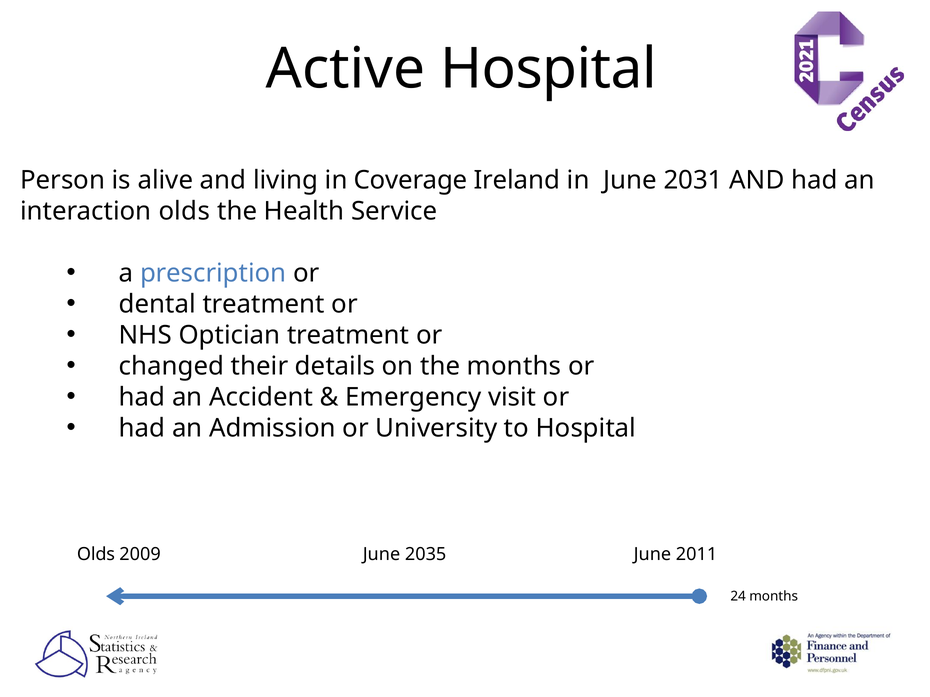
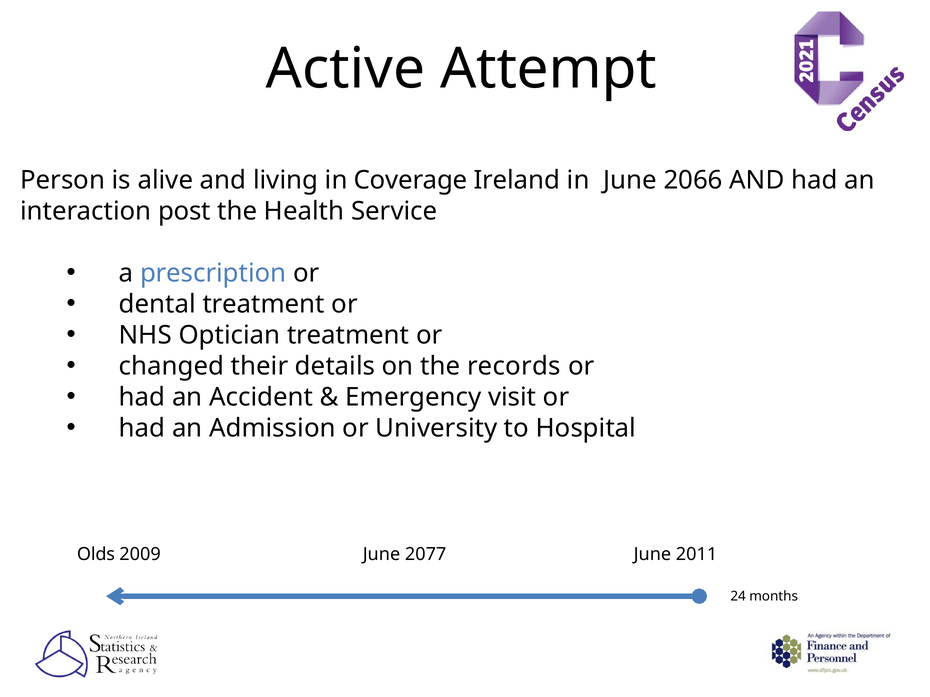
Active Hospital: Hospital -> Attempt (548, 69)
2031: 2031 -> 2066 (693, 180)
interaction olds: olds -> post (184, 211)
the months: months -> records (514, 366)
2035: 2035 -> 2077 (426, 555)
